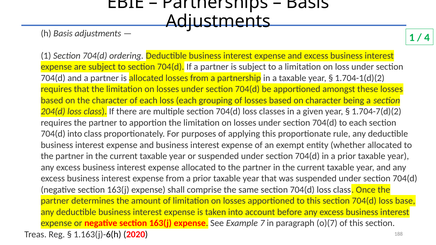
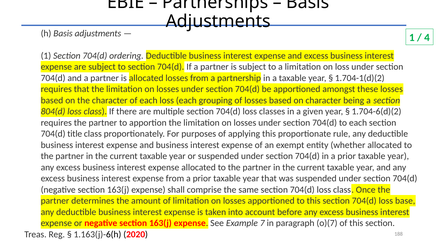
204(d: 204(d -> 804(d (53, 112)
1.704-7(d)(2: 1.704-7(d)(2 -> 1.704-6(d)(2 (377, 112)
704(d into: into -> title (75, 134)
